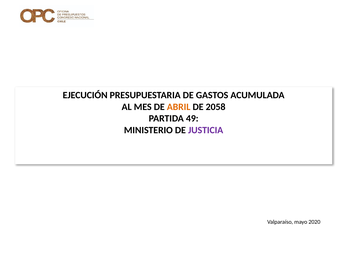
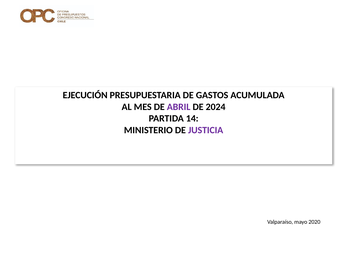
ABRIL colour: orange -> purple (179, 107)
2058: 2058 -> 2024 (216, 107)
49: 49 -> 14 (192, 119)
